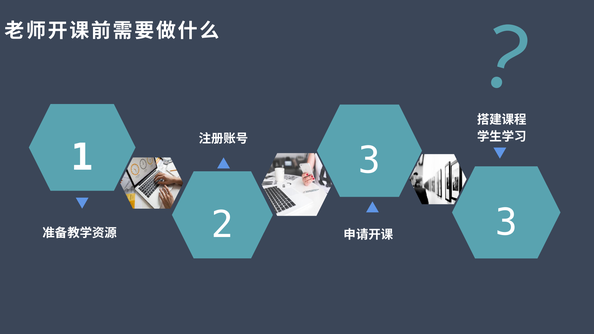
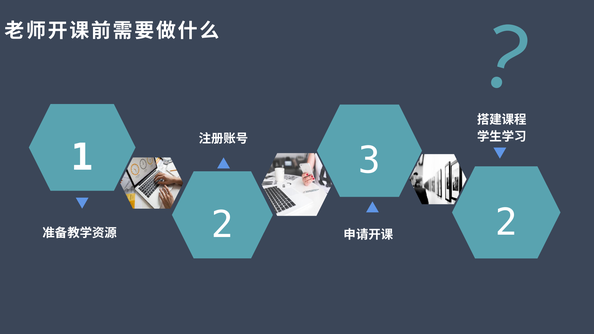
3: 3 -> 2 (506, 223)
